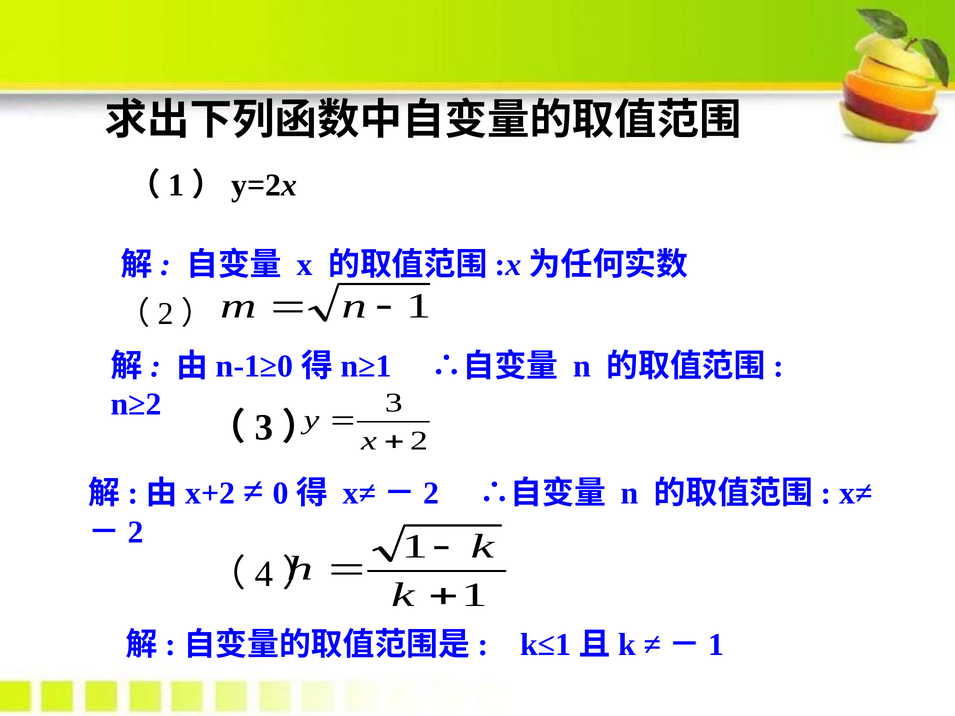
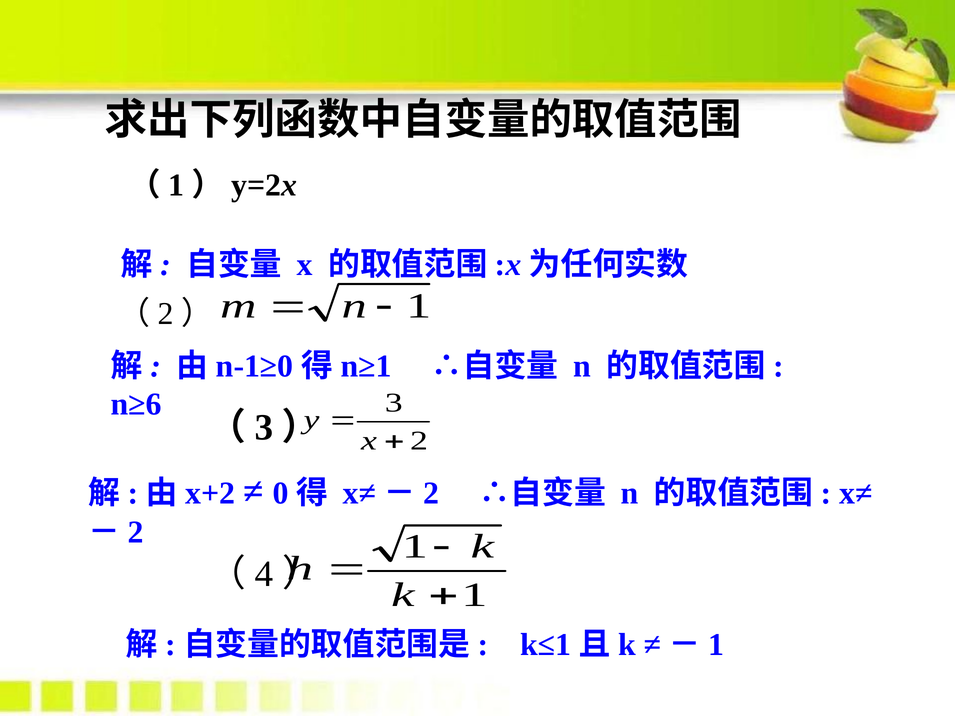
n≥2: n≥2 -> n≥6 (136, 405)
